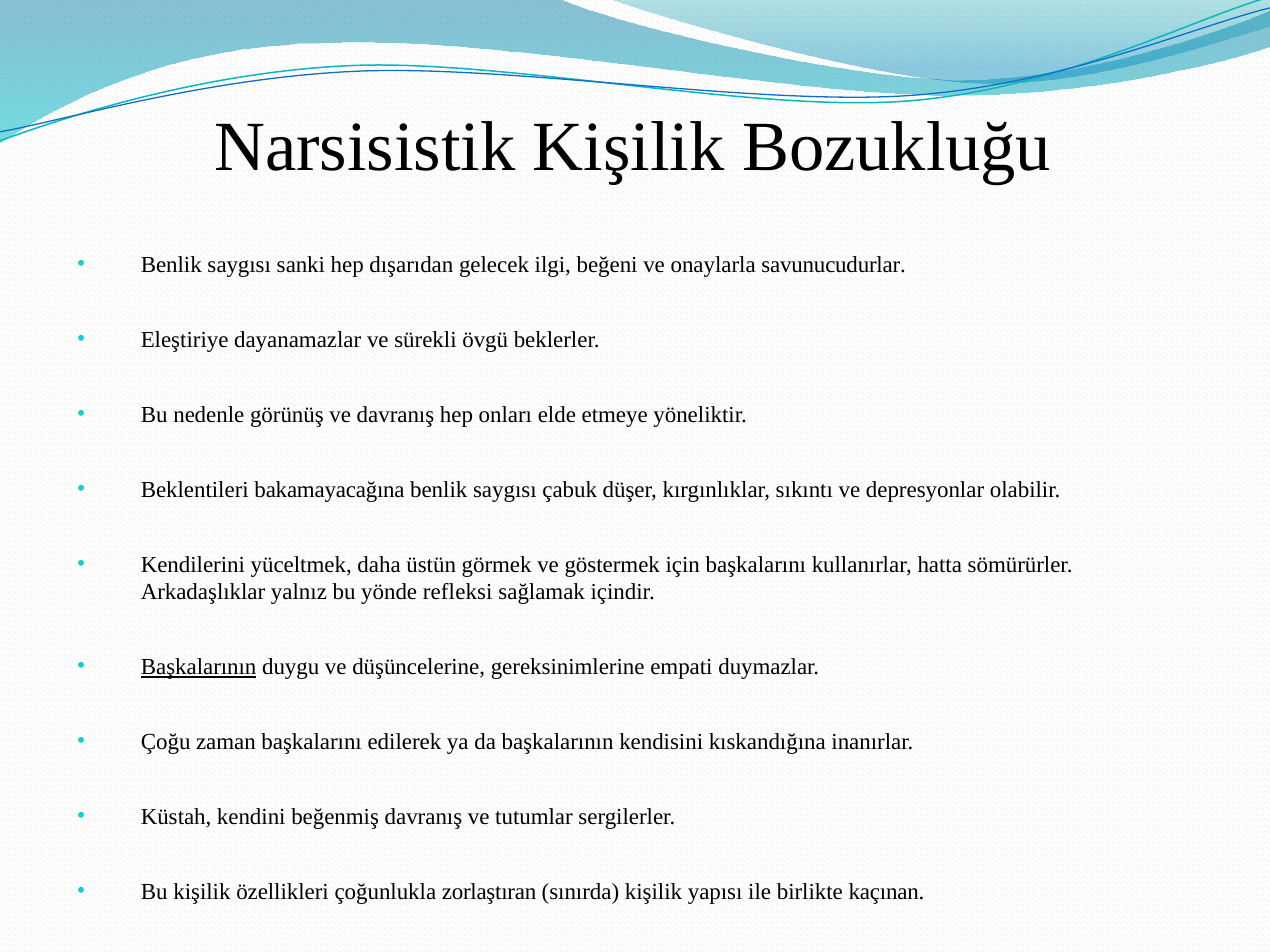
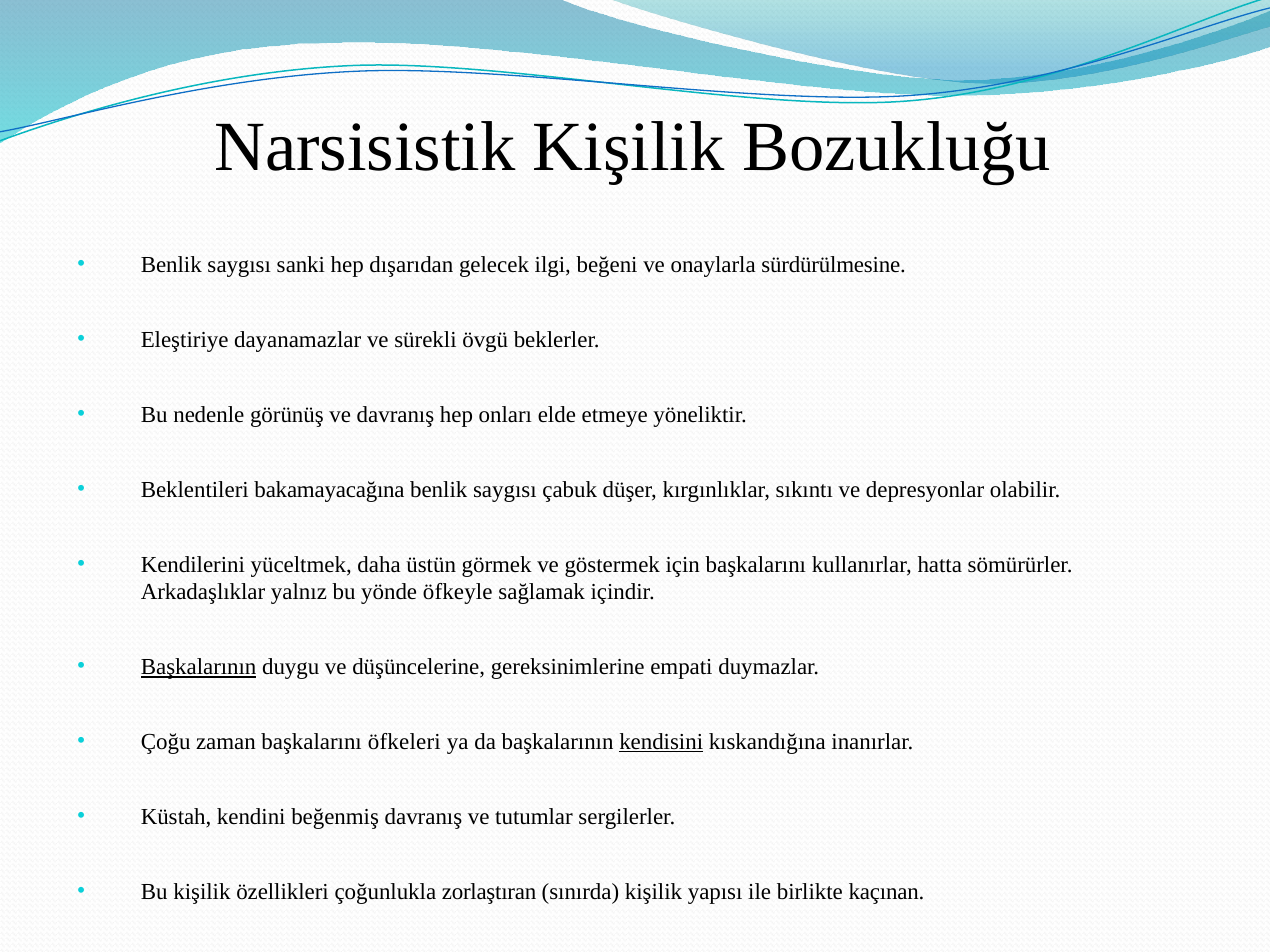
savunucudurlar: savunucudurlar -> sürdürülmesine (834, 265)
refleksi: refleksi -> öfkeyle (458, 592)
edilerek: edilerek -> öfkeleri (404, 742)
kendisini underline: none -> present (661, 742)
